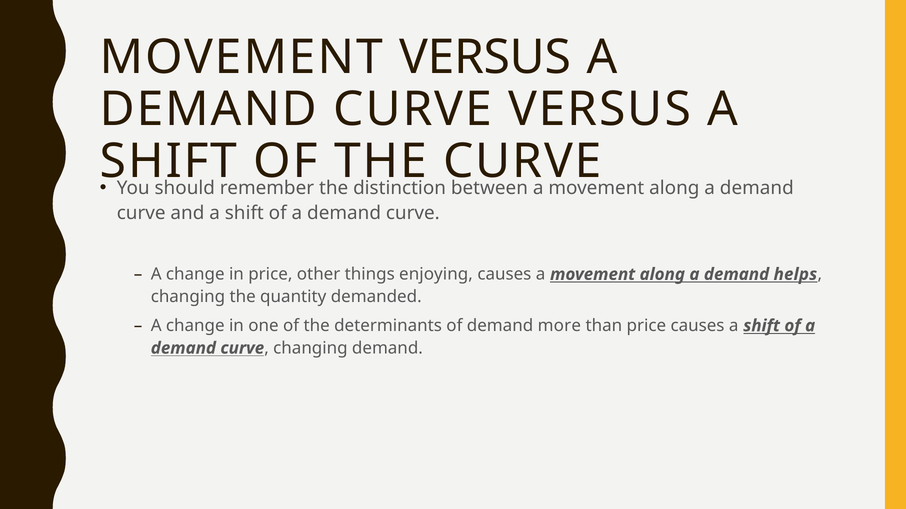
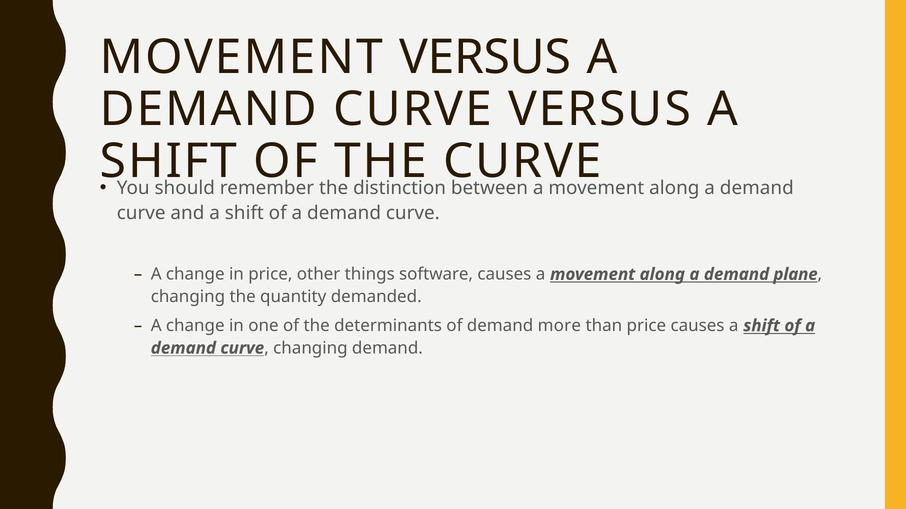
enjoying: enjoying -> software (436, 275)
helps: helps -> plane (796, 275)
